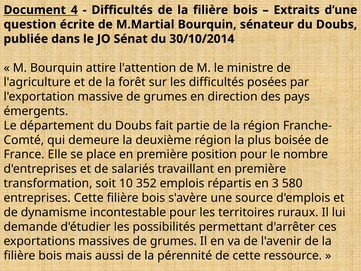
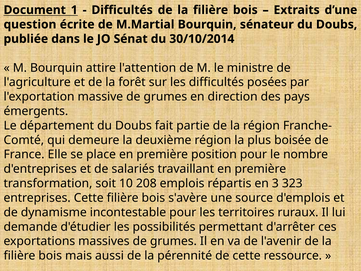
4: 4 -> 1 (74, 10)
352: 352 -> 208 (146, 183)
580: 580 -> 323 (292, 183)
